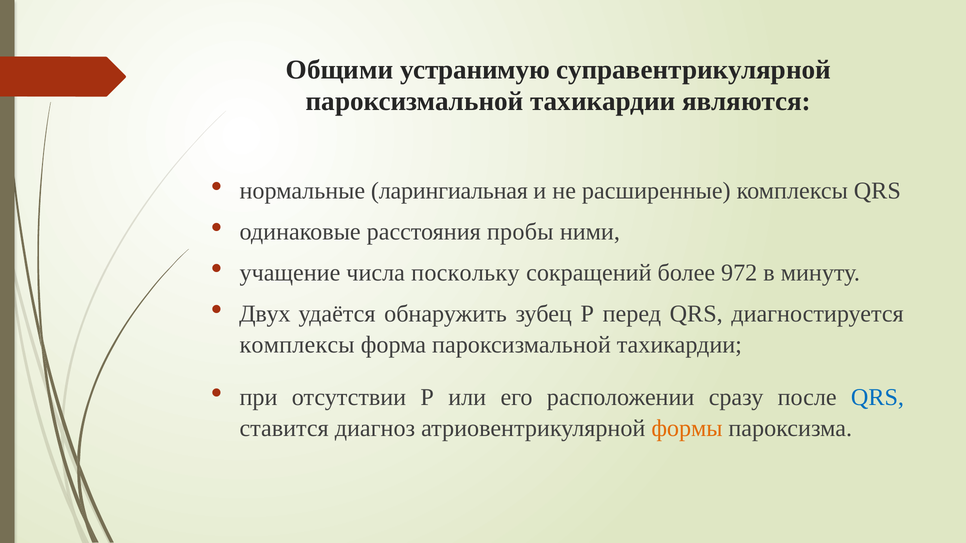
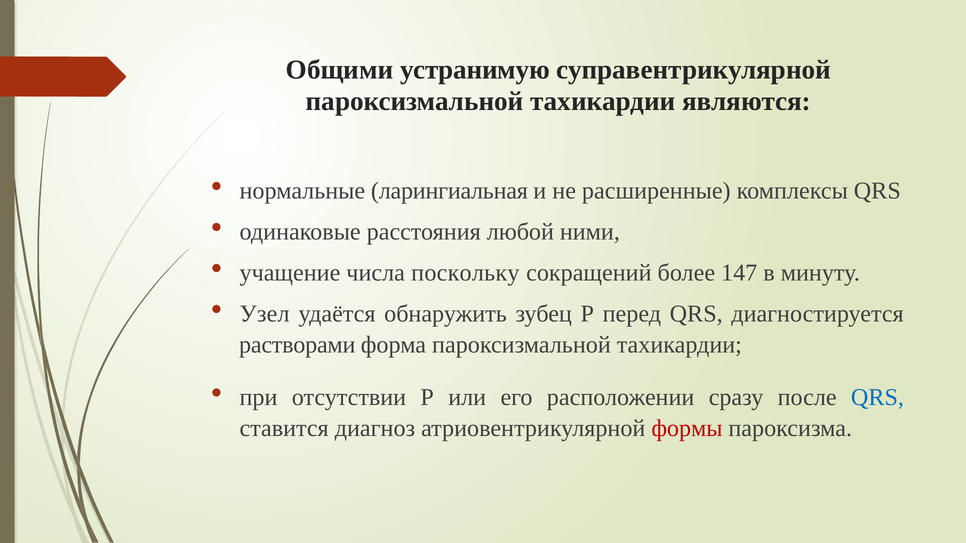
пробы: пробы -> любой (520, 232)
972: 972 -> 147 (739, 273)
Двух: Двух -> Узел (265, 314)
комплексы: комплексы -> растворами (297, 345)
формы colour: orange -> red (687, 429)
